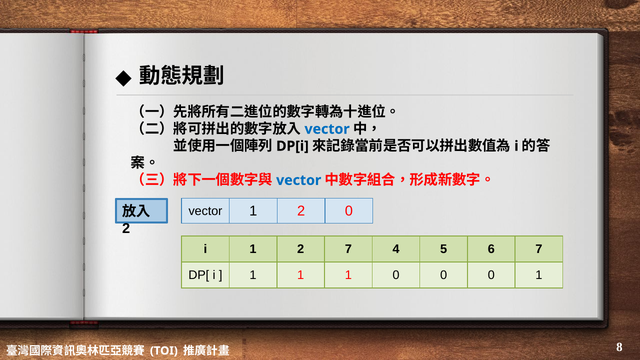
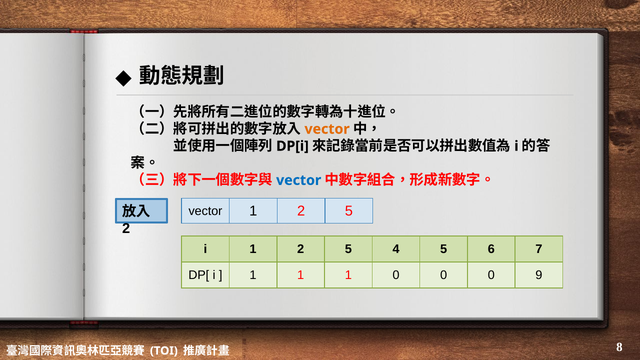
vector colour: blue -> orange (327, 129)
vector 1 2 0: 0 -> 5 (349, 211)
i 1 2 7: 7 -> 5 (348, 249)
0 1: 1 -> 9 (539, 275)
